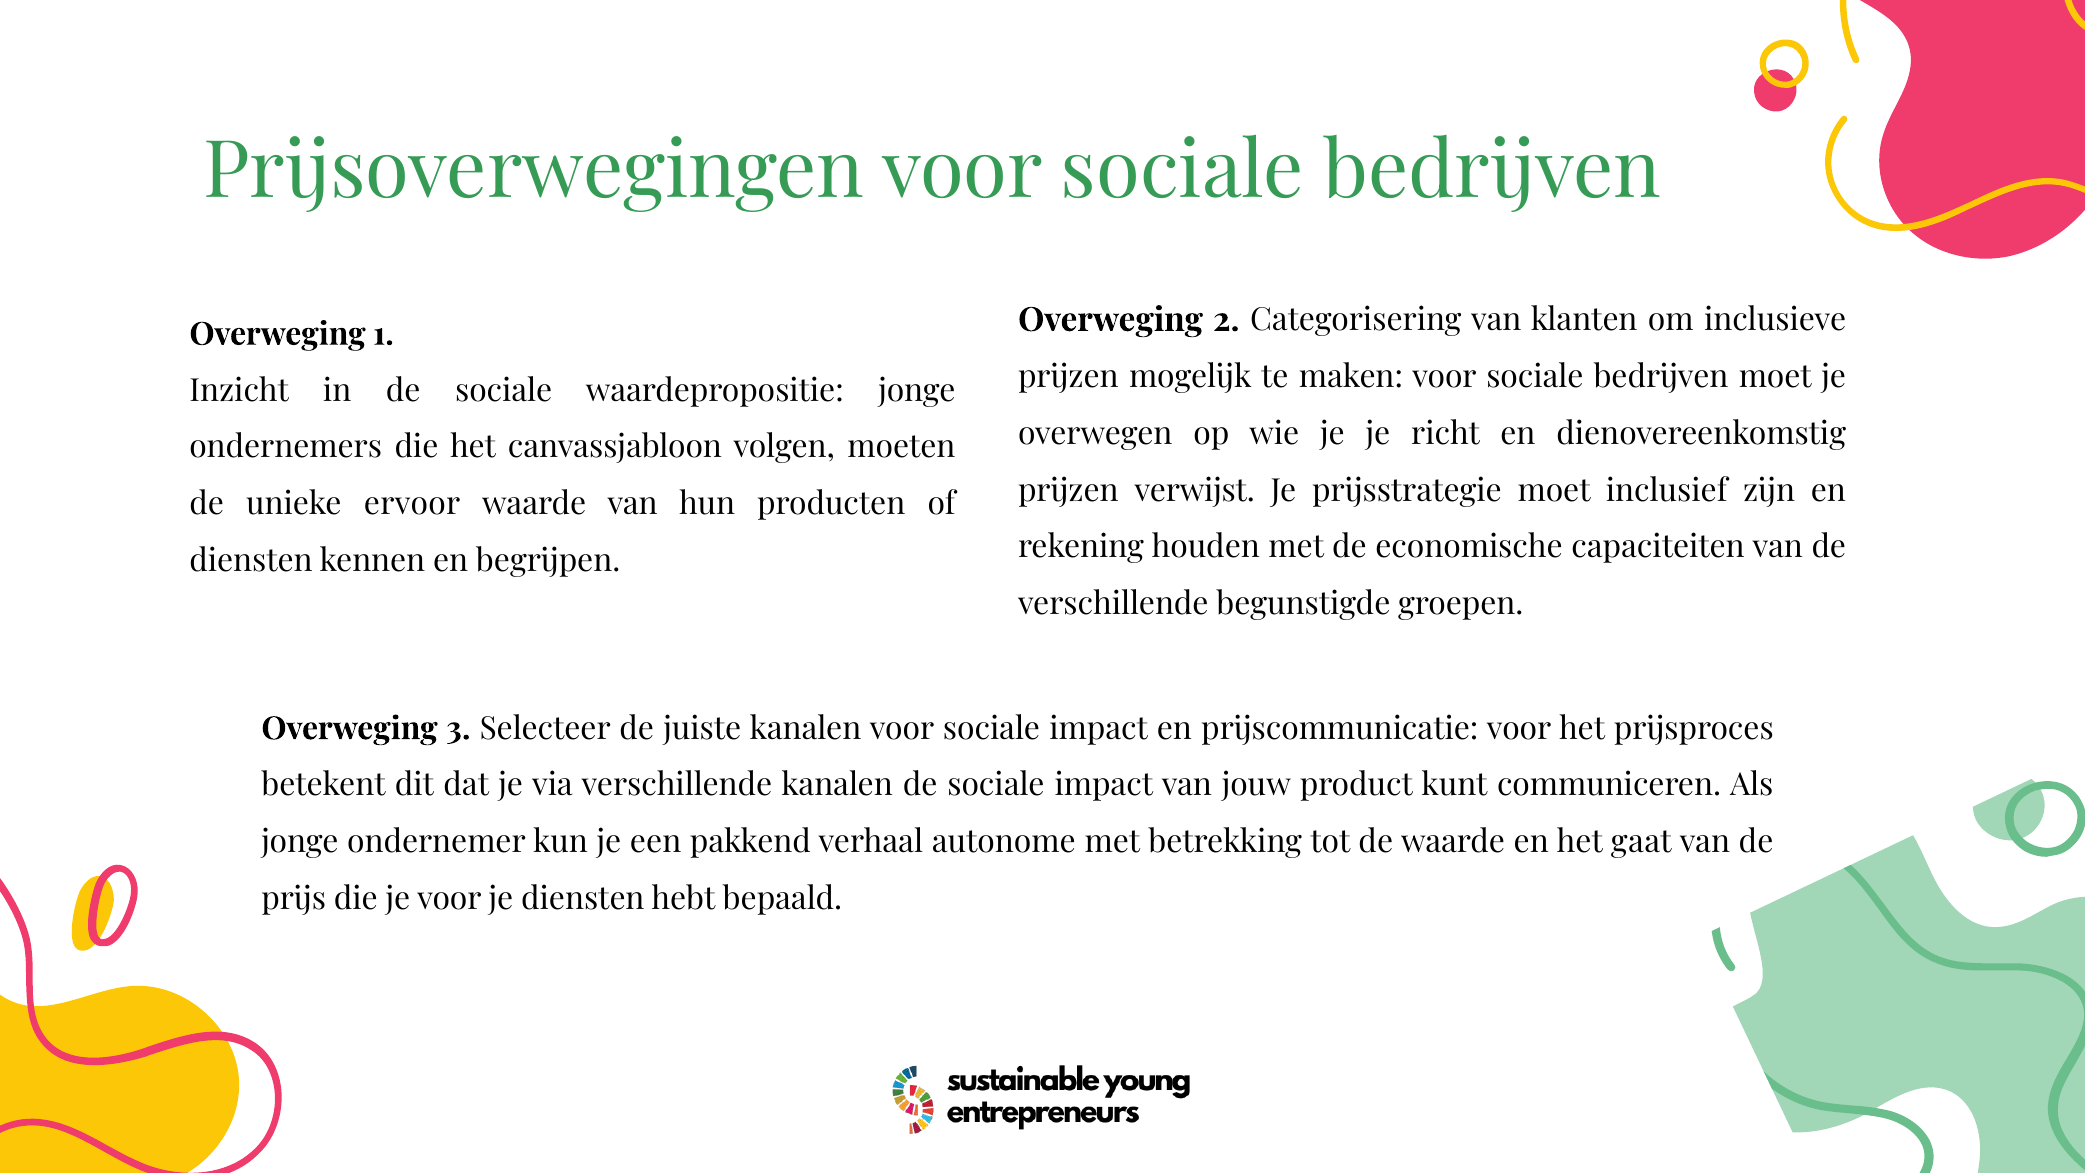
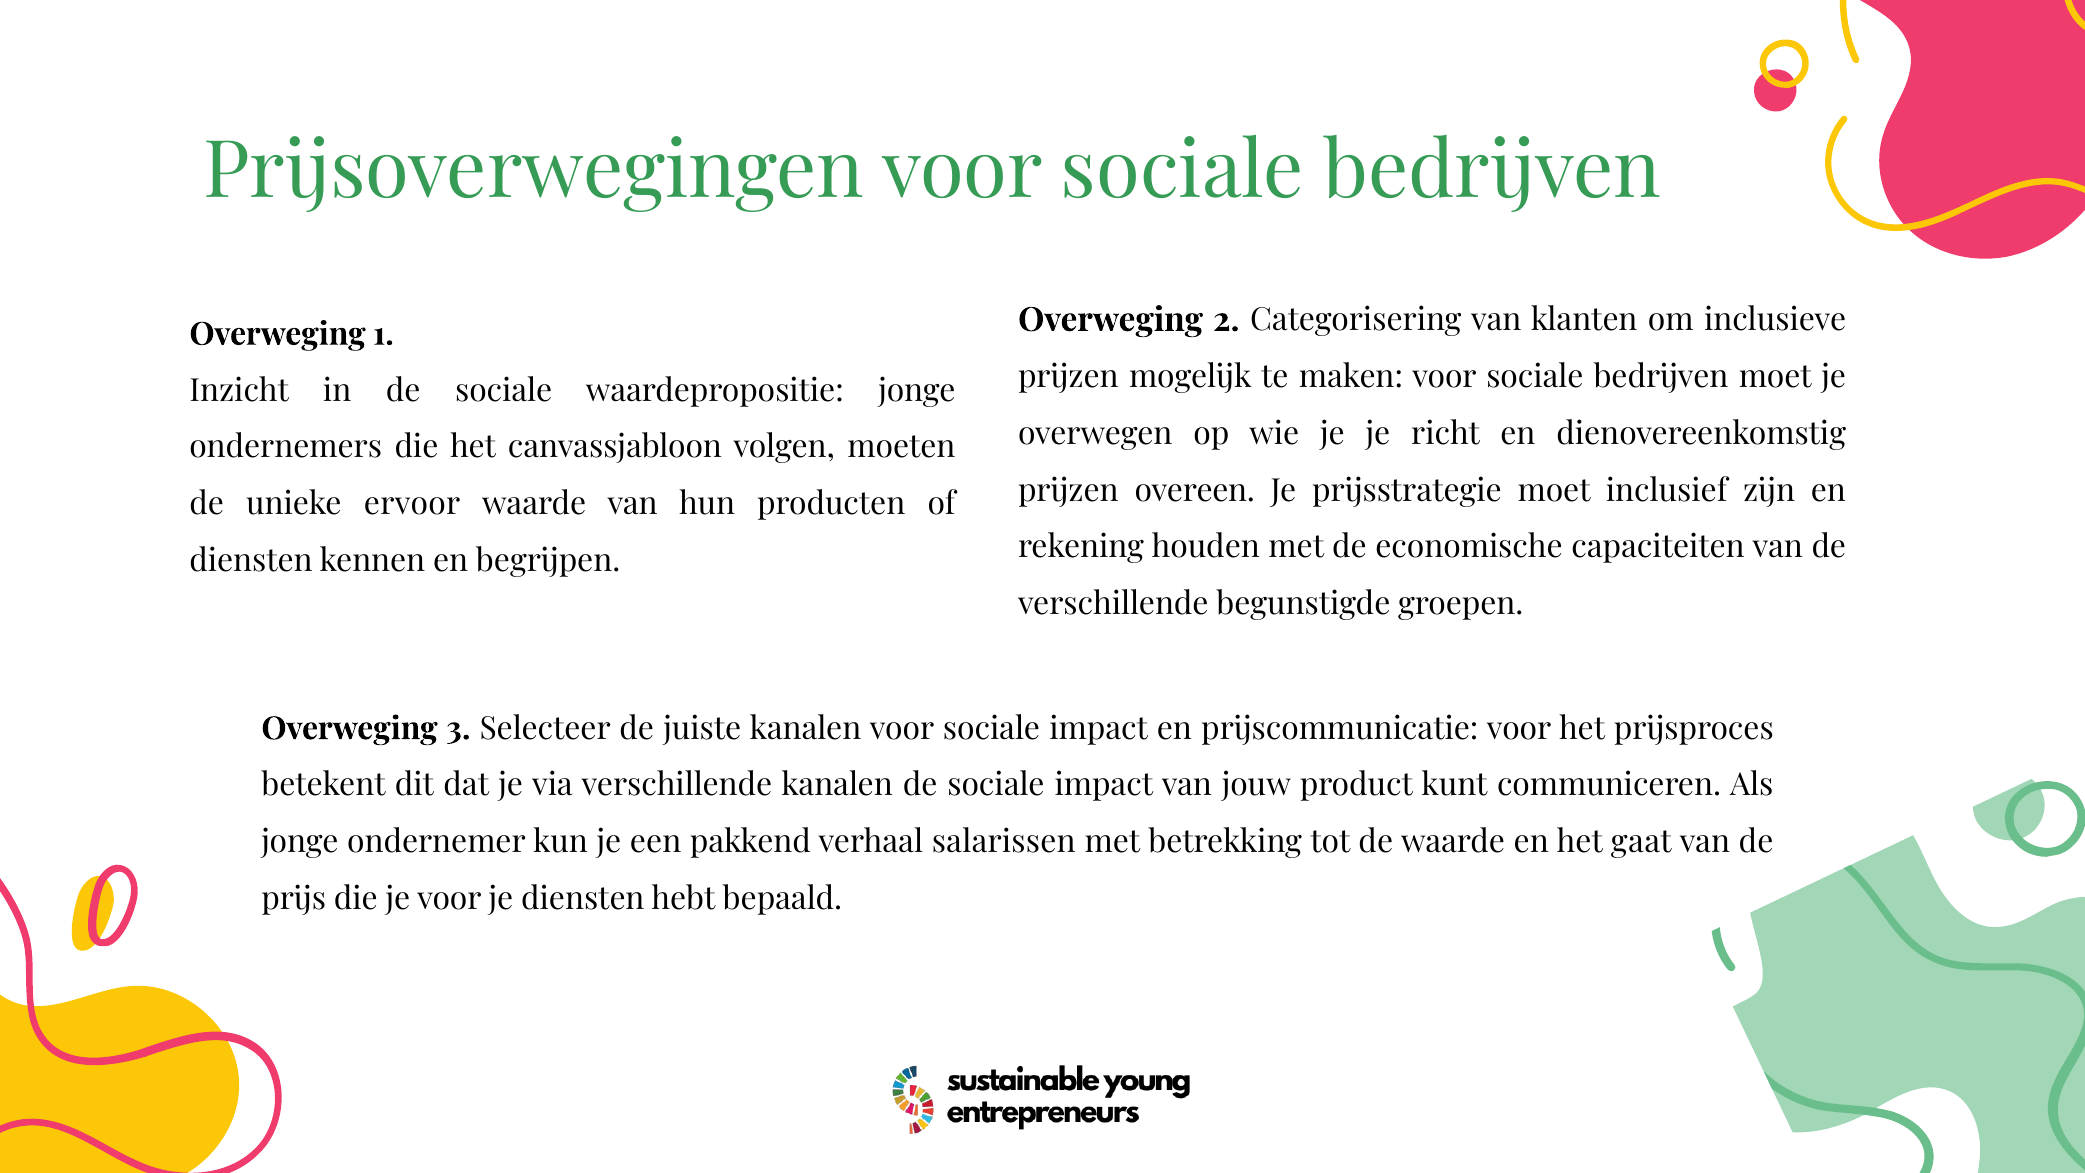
verwijst: verwijst -> overeen (1195, 490)
autonome: autonome -> salarissen (1004, 842)
